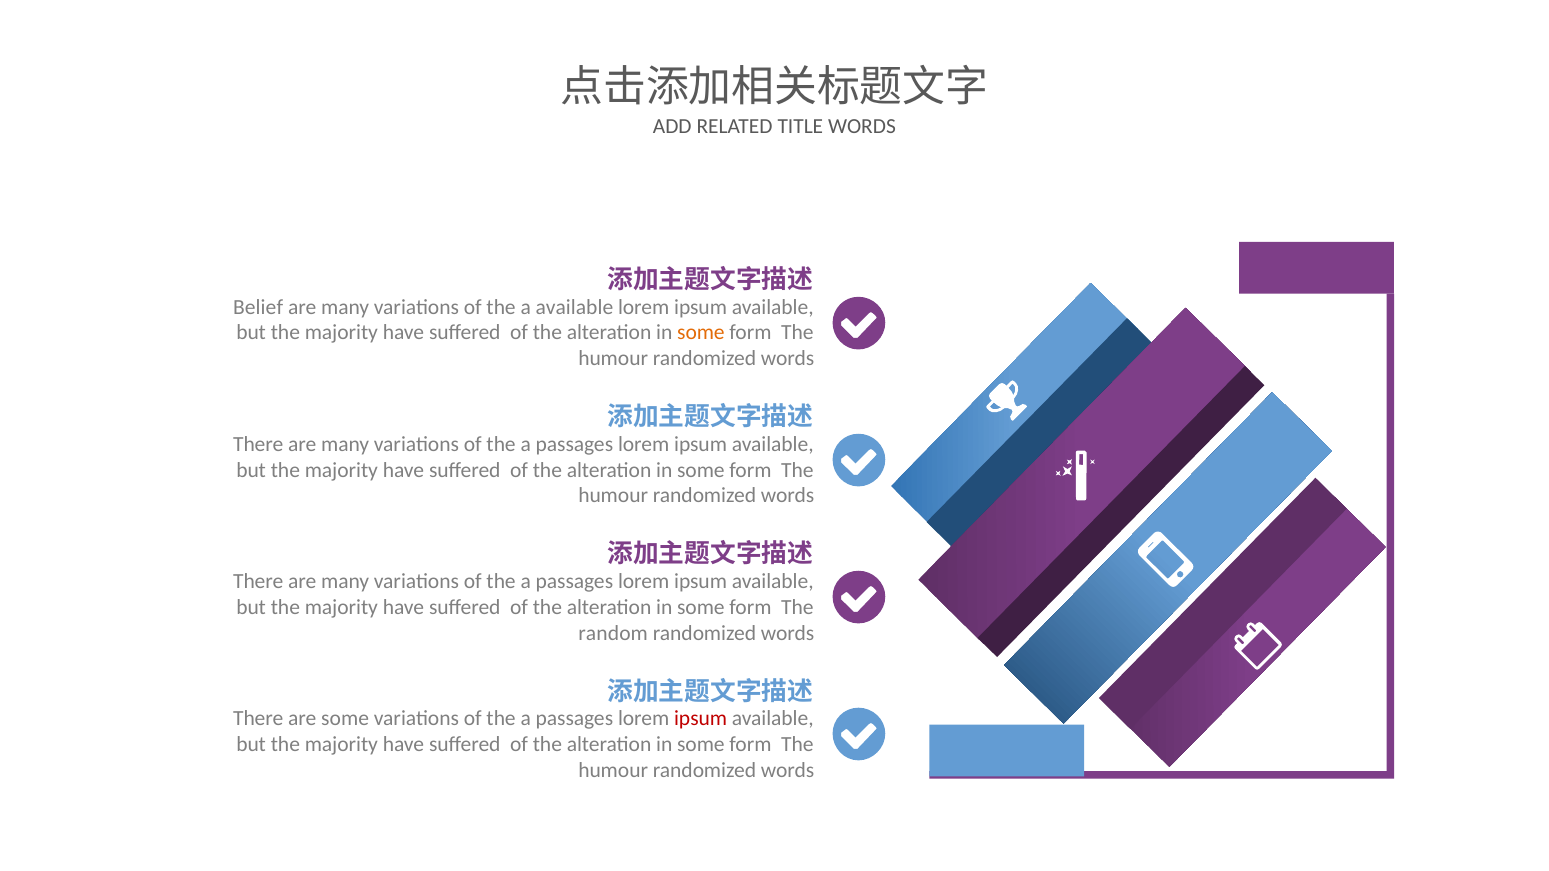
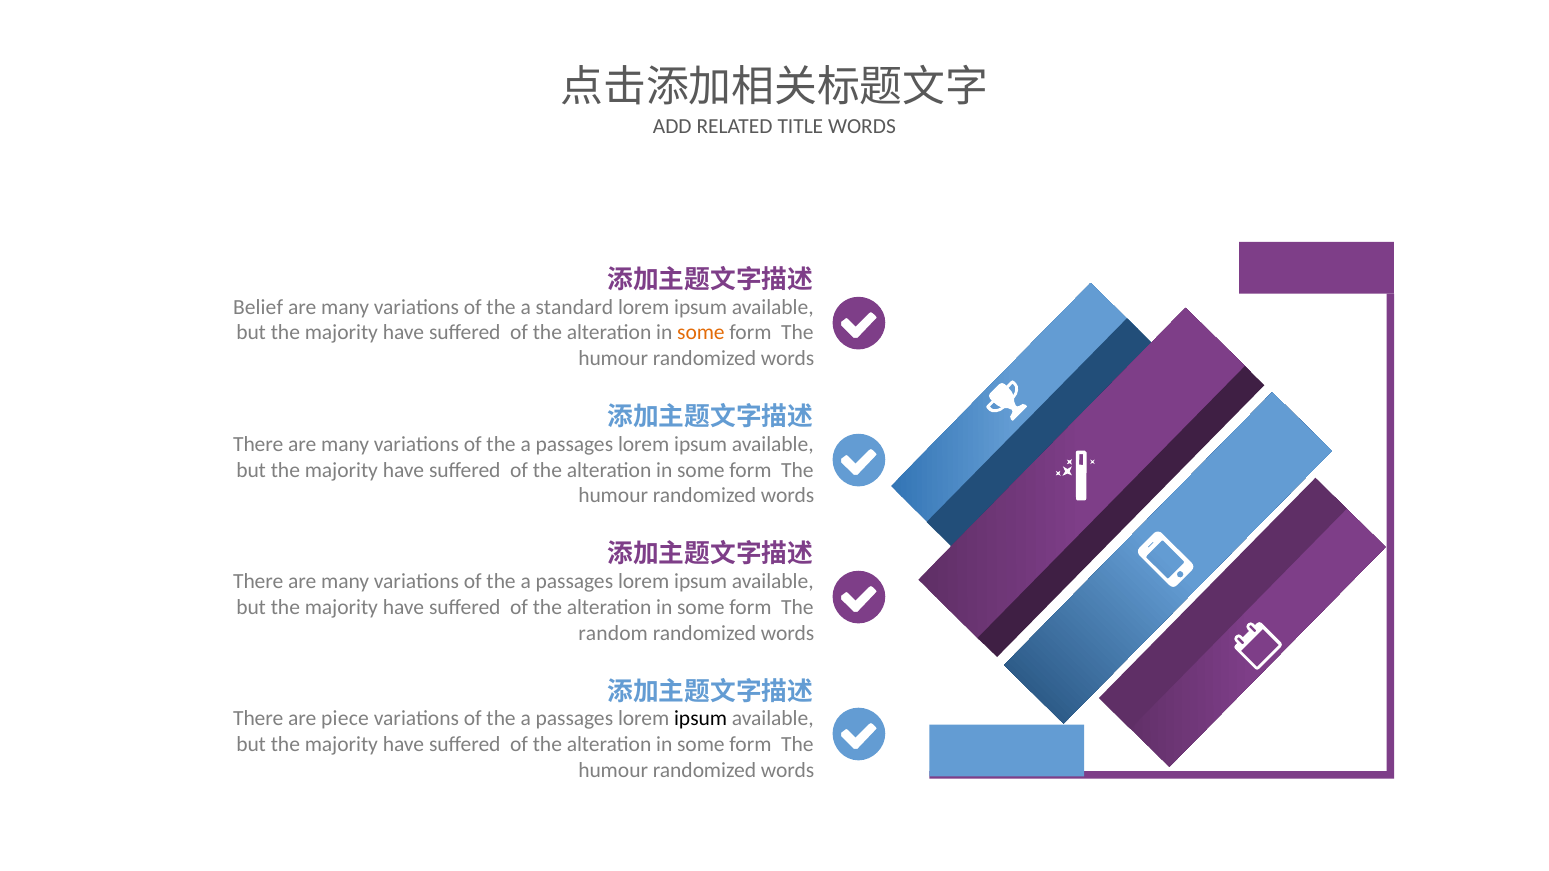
a available: available -> standard (574, 307)
are some: some -> piece (345, 719)
ipsum colour: red -> black (701, 719)
